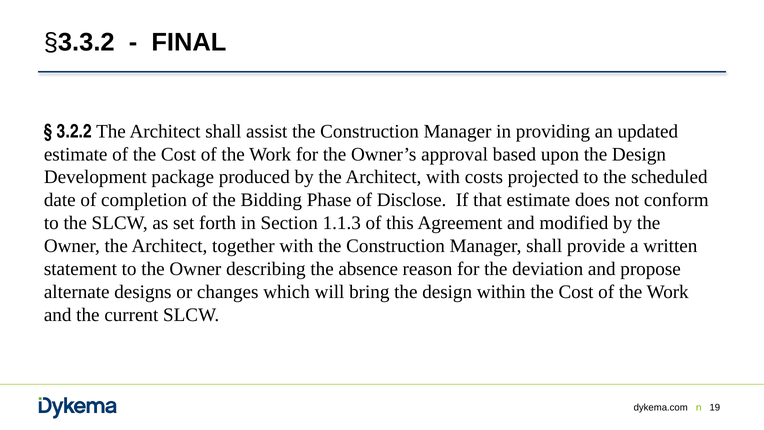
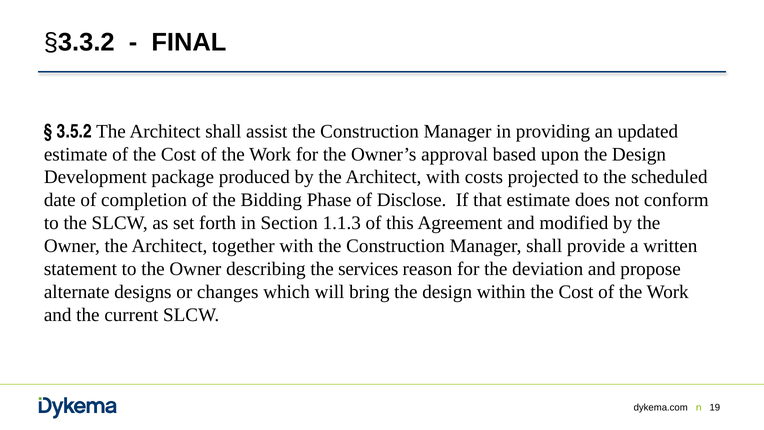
3.2.2: 3.2.2 -> 3.5.2 (74, 131)
absence: absence -> services (368, 269)
